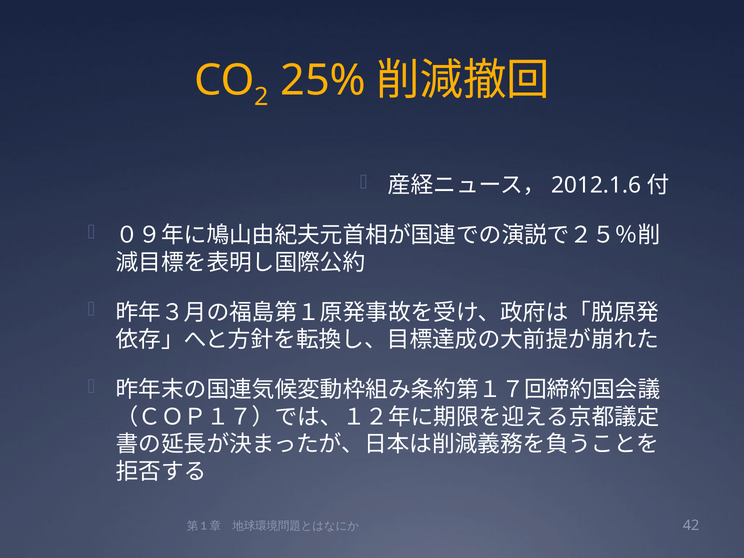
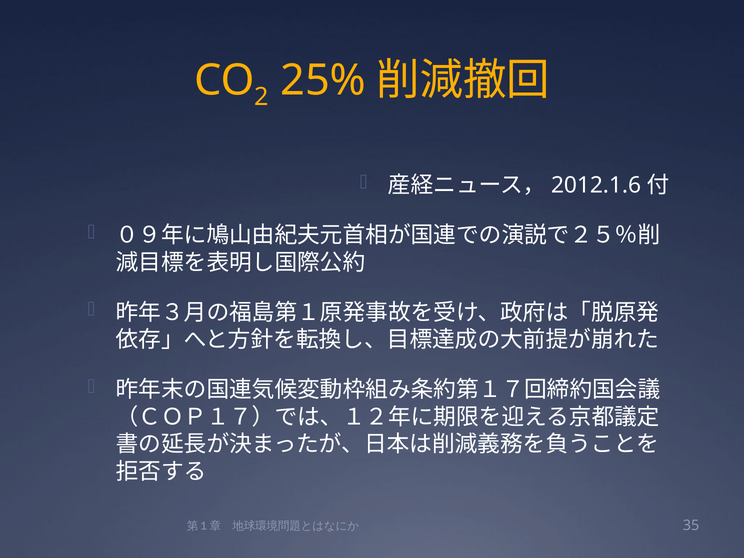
42: 42 -> 35 (691, 525)
